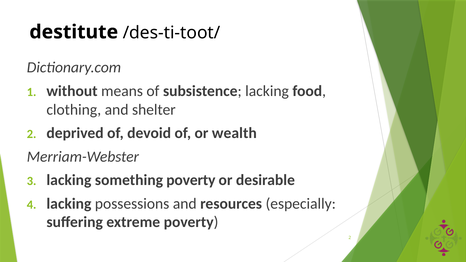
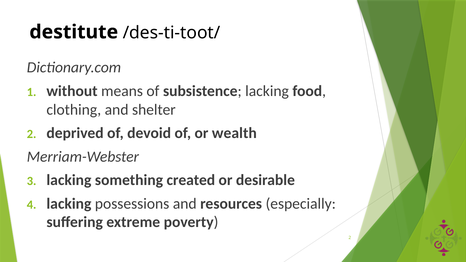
something poverty: poverty -> created (191, 180)
